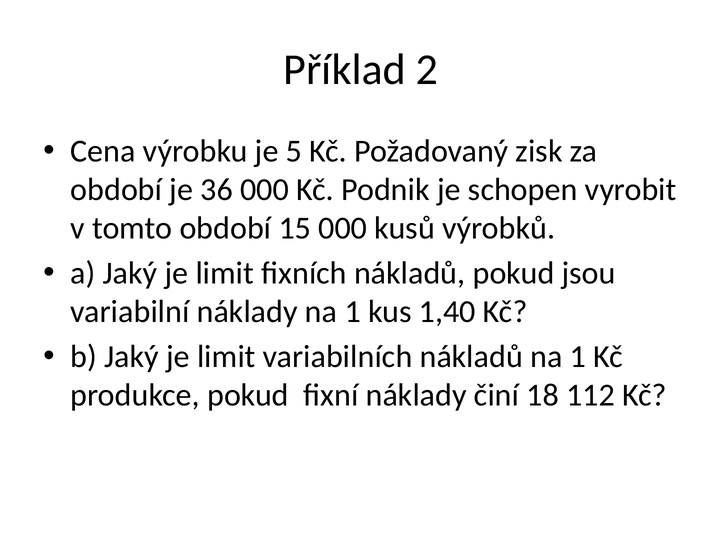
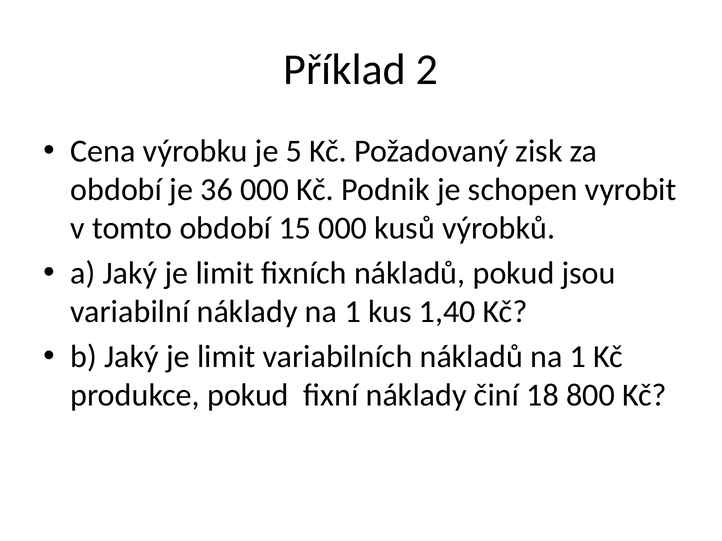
112: 112 -> 800 (591, 396)
